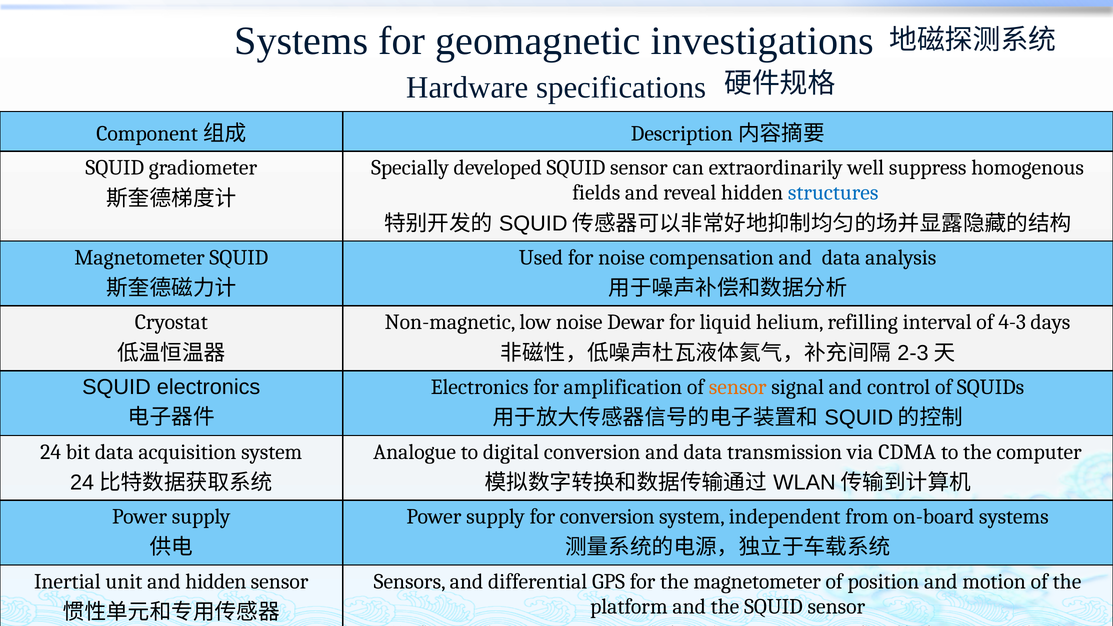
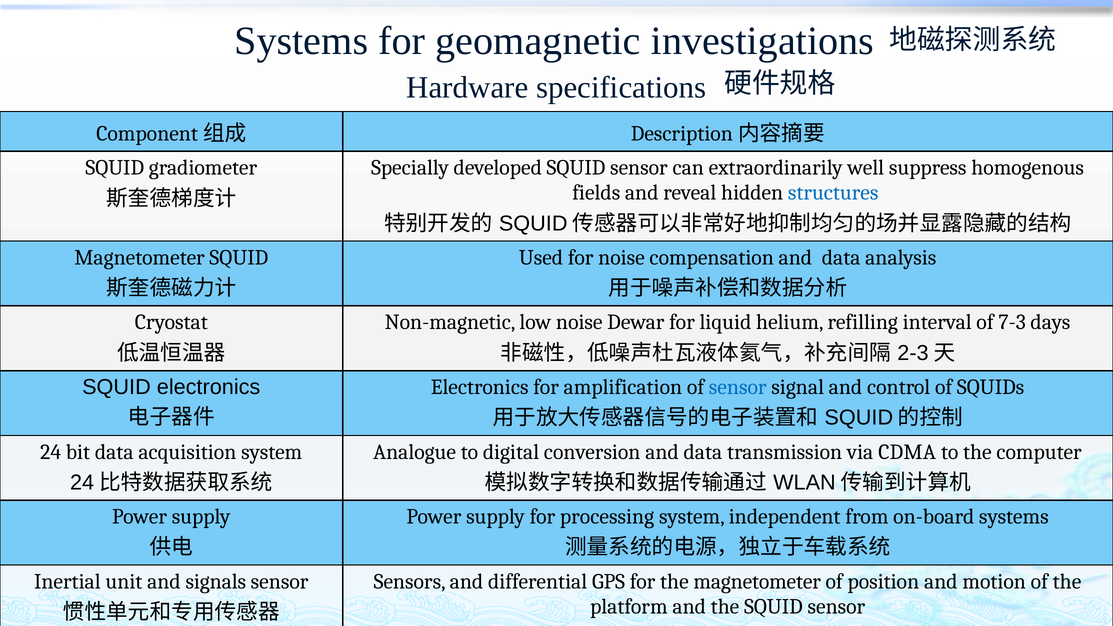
4-3: 4-3 -> 7-3 (1012, 322)
sensor colour: orange -> blue (738, 387)
for conversion: conversion -> processing (607, 517)
and hidden: hidden -> signals (216, 582)
